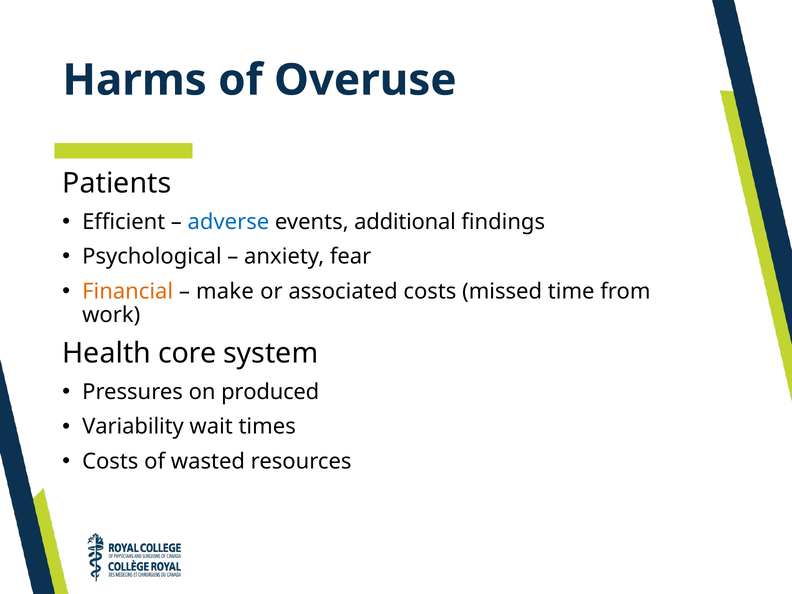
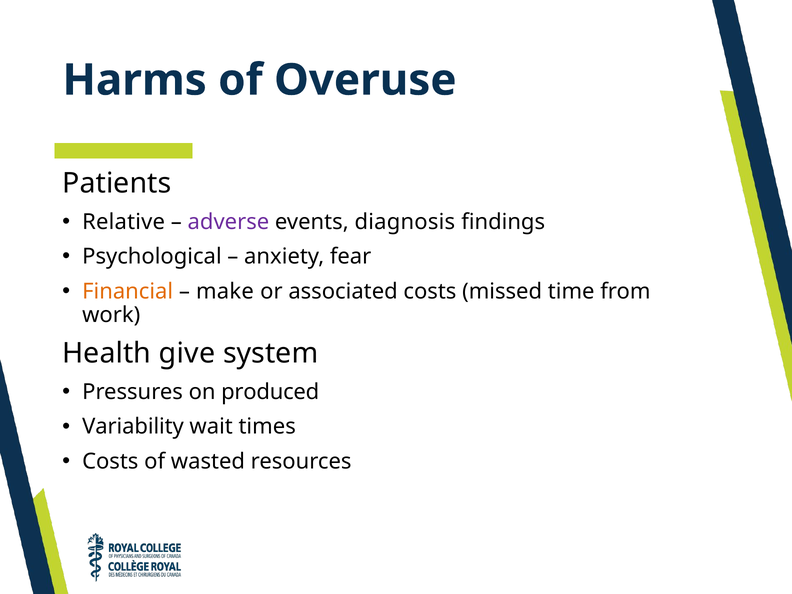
Efficient: Efficient -> Relative (124, 222)
adverse colour: blue -> purple (228, 222)
additional: additional -> diagnosis (405, 222)
core: core -> give (187, 353)
